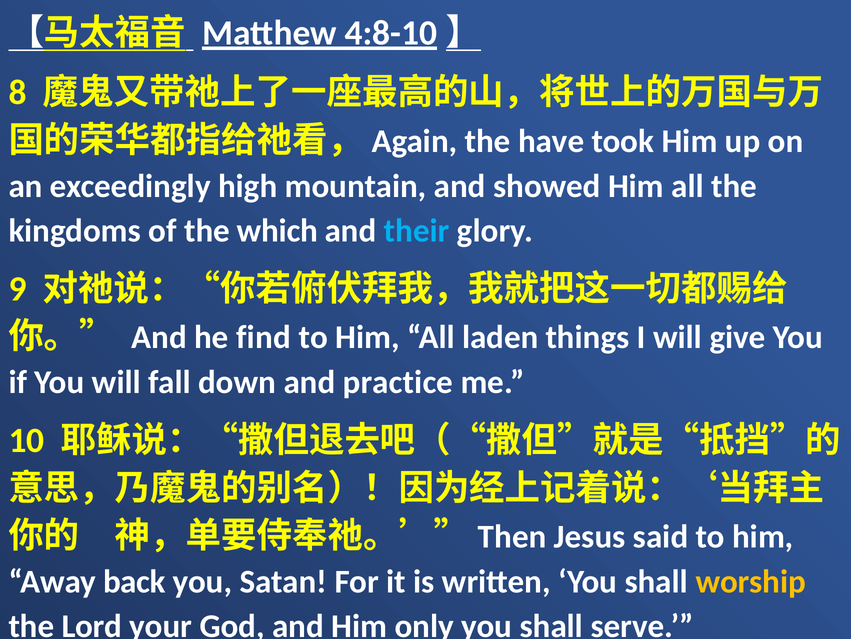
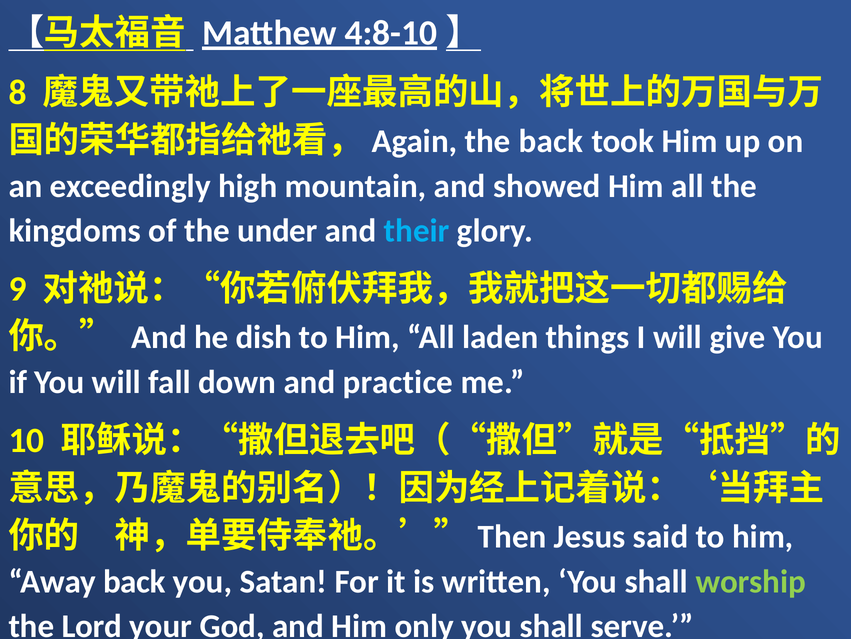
the have: have -> back (551, 141)
which: which -> under (277, 230)
find: find -> dish (264, 337)
worship colour: yellow -> light green (751, 581)
